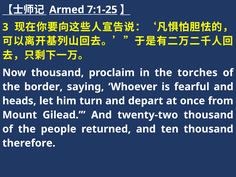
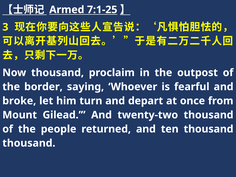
torches: torches -> outpost (198, 73)
heads: heads -> broke (19, 101)
therefore: therefore -> thousand (29, 143)
